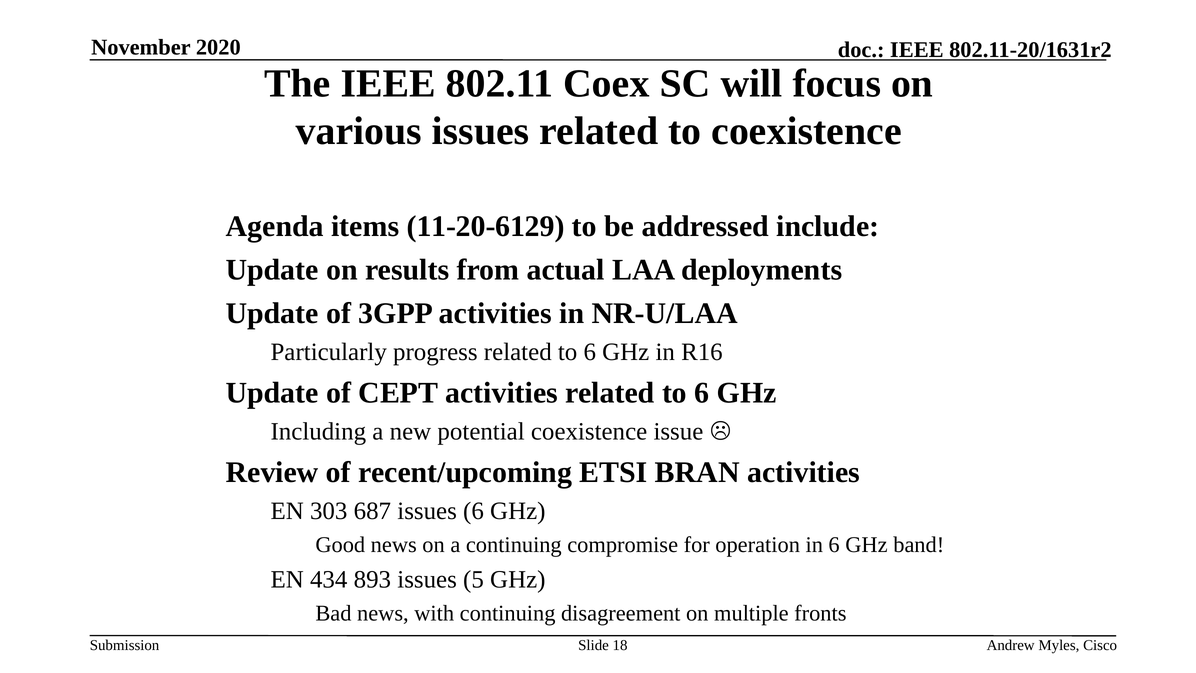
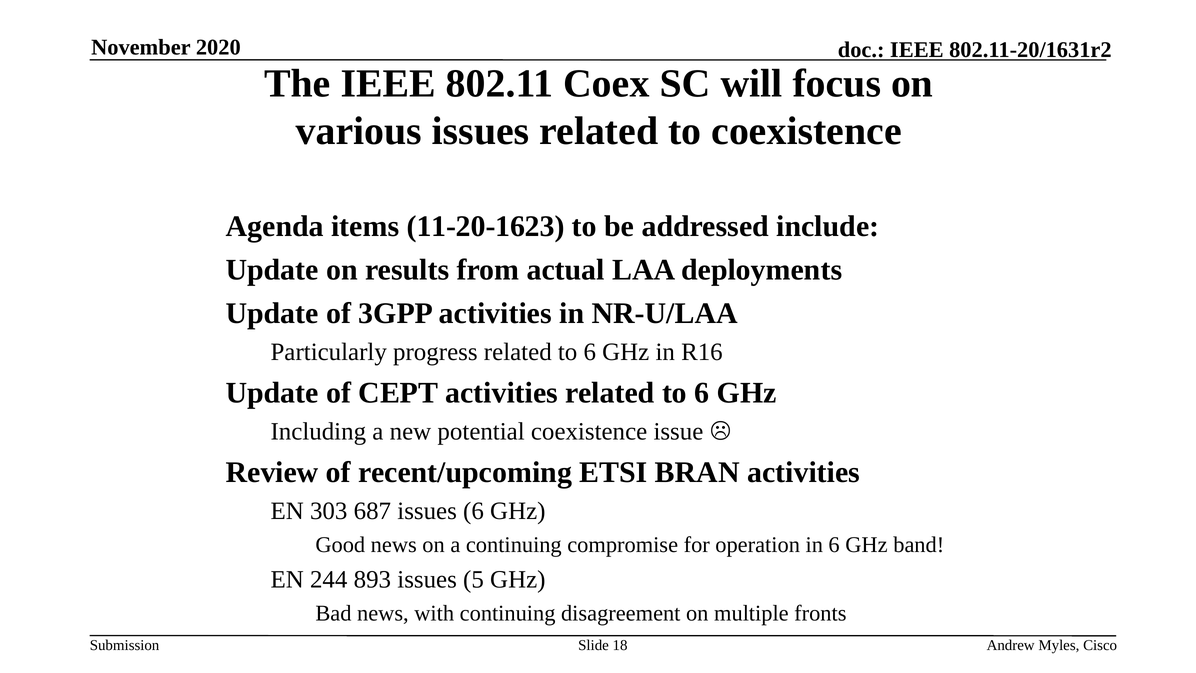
11-20-6129: 11-20-6129 -> 11-20-1623 (486, 226)
434: 434 -> 244 (329, 579)
